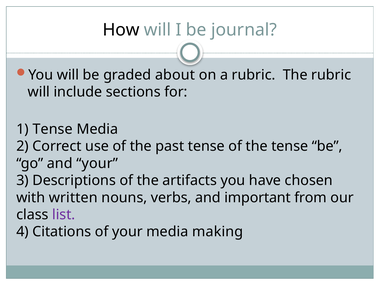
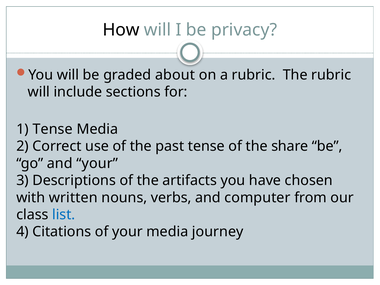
journal: journal -> privacy (244, 30)
the tense: tense -> share (290, 146)
important: important -> computer (257, 198)
list colour: purple -> blue (64, 215)
making: making -> journey (218, 232)
